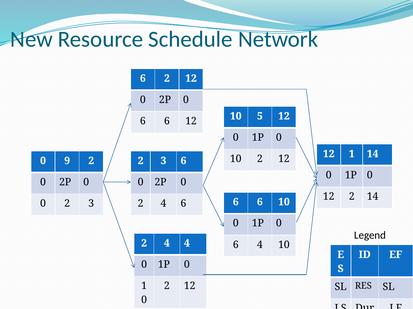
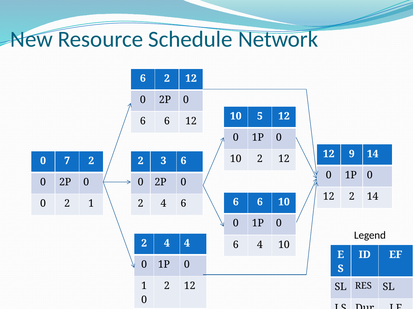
12 1: 1 -> 9 (352, 154)
9: 9 -> 7 (67, 161)
0 2 3: 3 -> 1 (91, 204)
